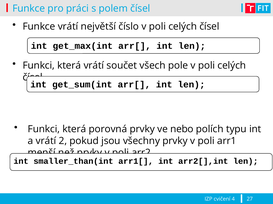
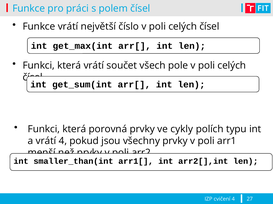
nebo: nebo -> cykly (182, 130)
vrátí 2: 2 -> 4 (63, 141)
